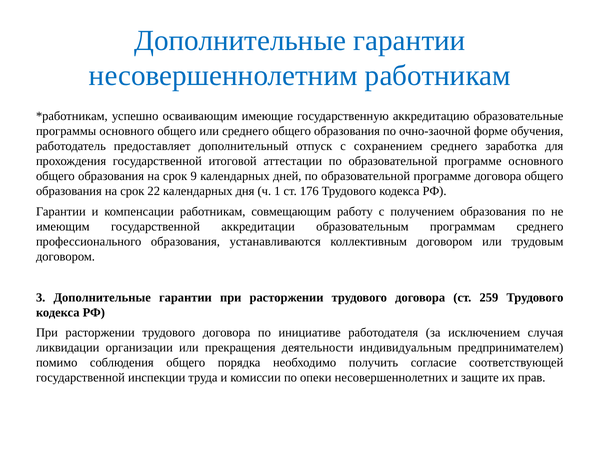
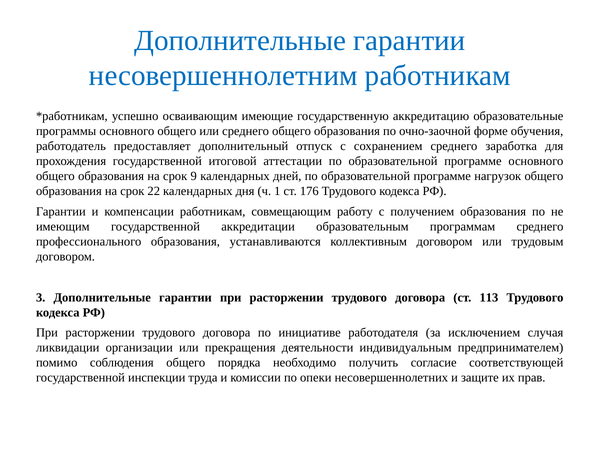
программе договора: договора -> нагрузок (498, 176)
259: 259 -> 113 (489, 297)
